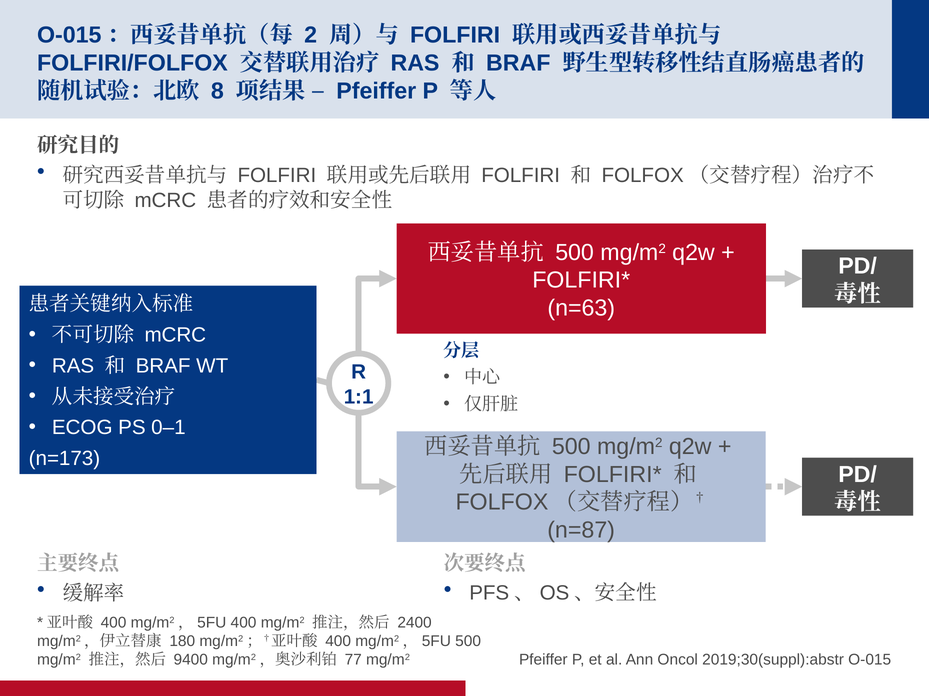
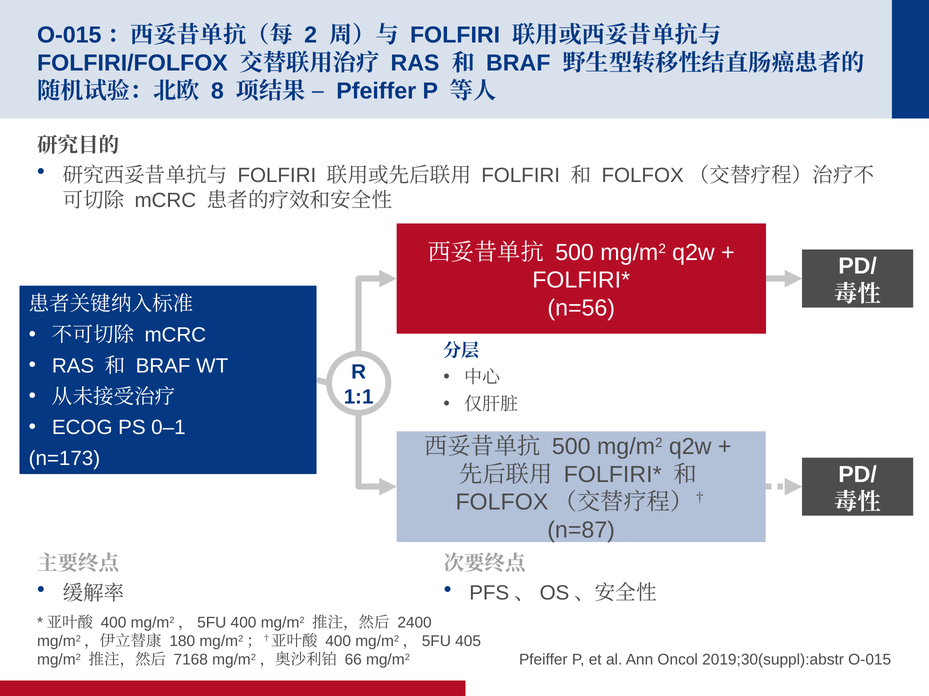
n=63: n=63 -> n=56 (581, 308)
500: 500 -> 405 (468, 642)
9400: 9400 -> 7168 (191, 661)
77: 77 -> 66 (353, 661)
